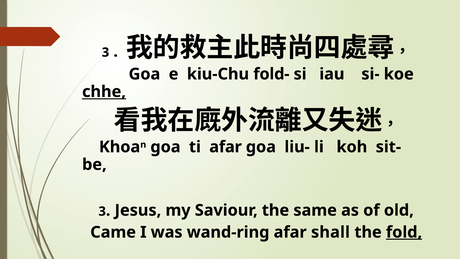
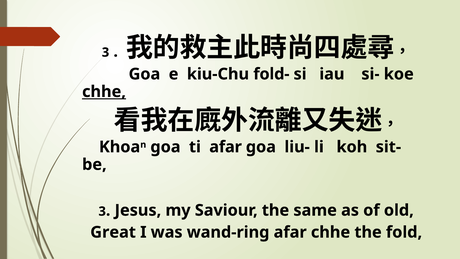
Came: Came -> Great (113, 232)
afar shall: shall -> chhe (331, 232)
fold underline: present -> none (404, 232)
